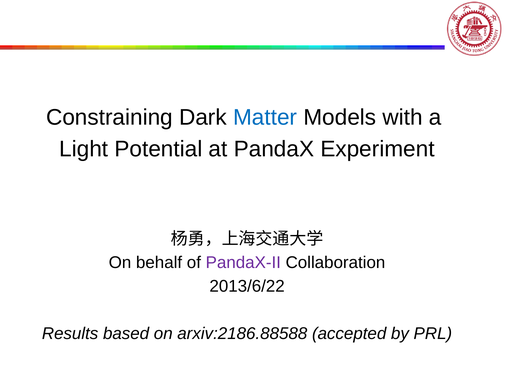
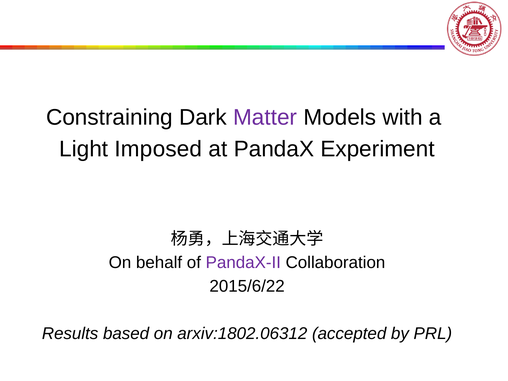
Matter colour: blue -> purple (265, 117)
Potential: Potential -> Imposed (158, 149)
2013/6/22: 2013/6/22 -> 2015/6/22 (247, 286)
arxiv:2186.88588: arxiv:2186.88588 -> arxiv:1802.06312 (242, 334)
